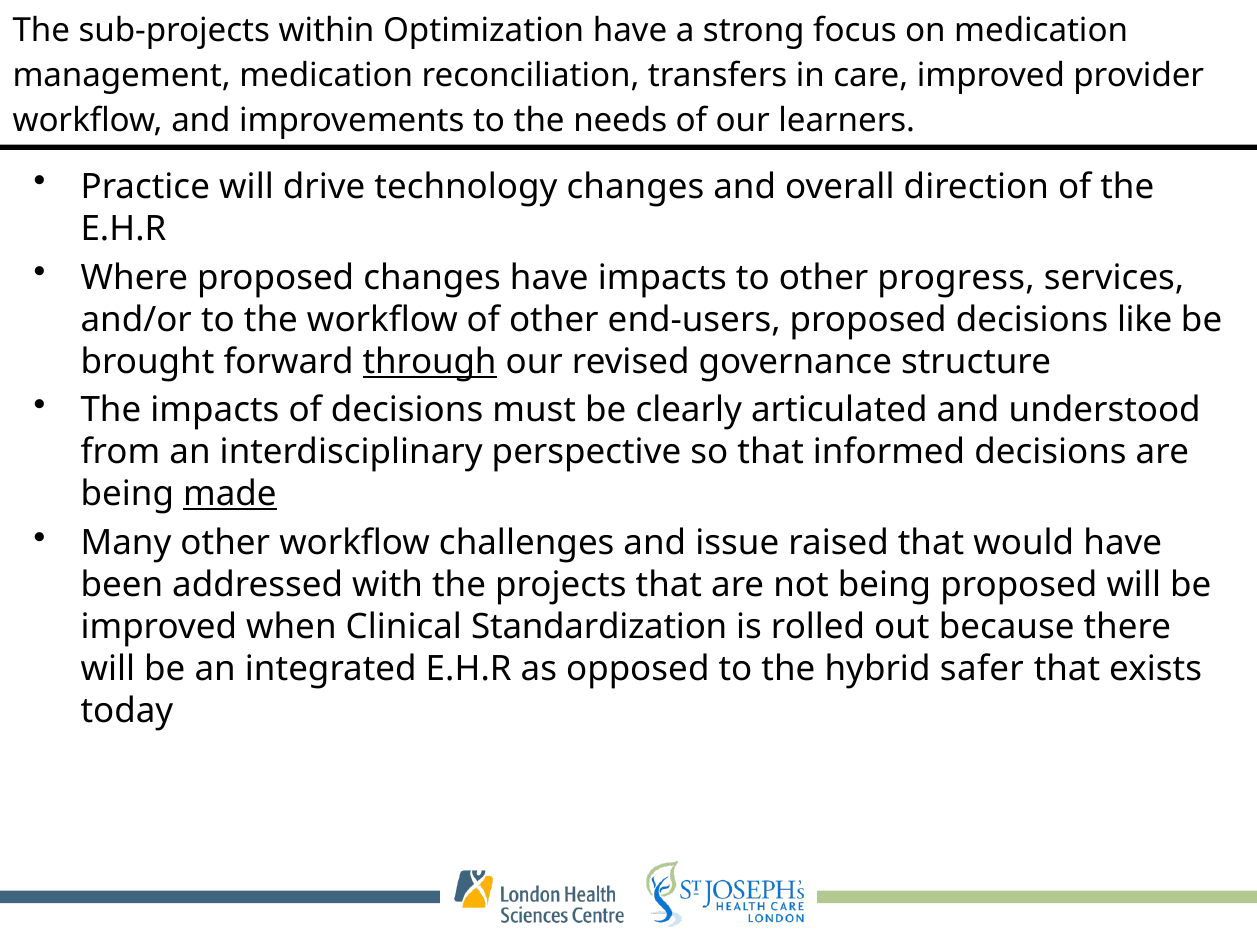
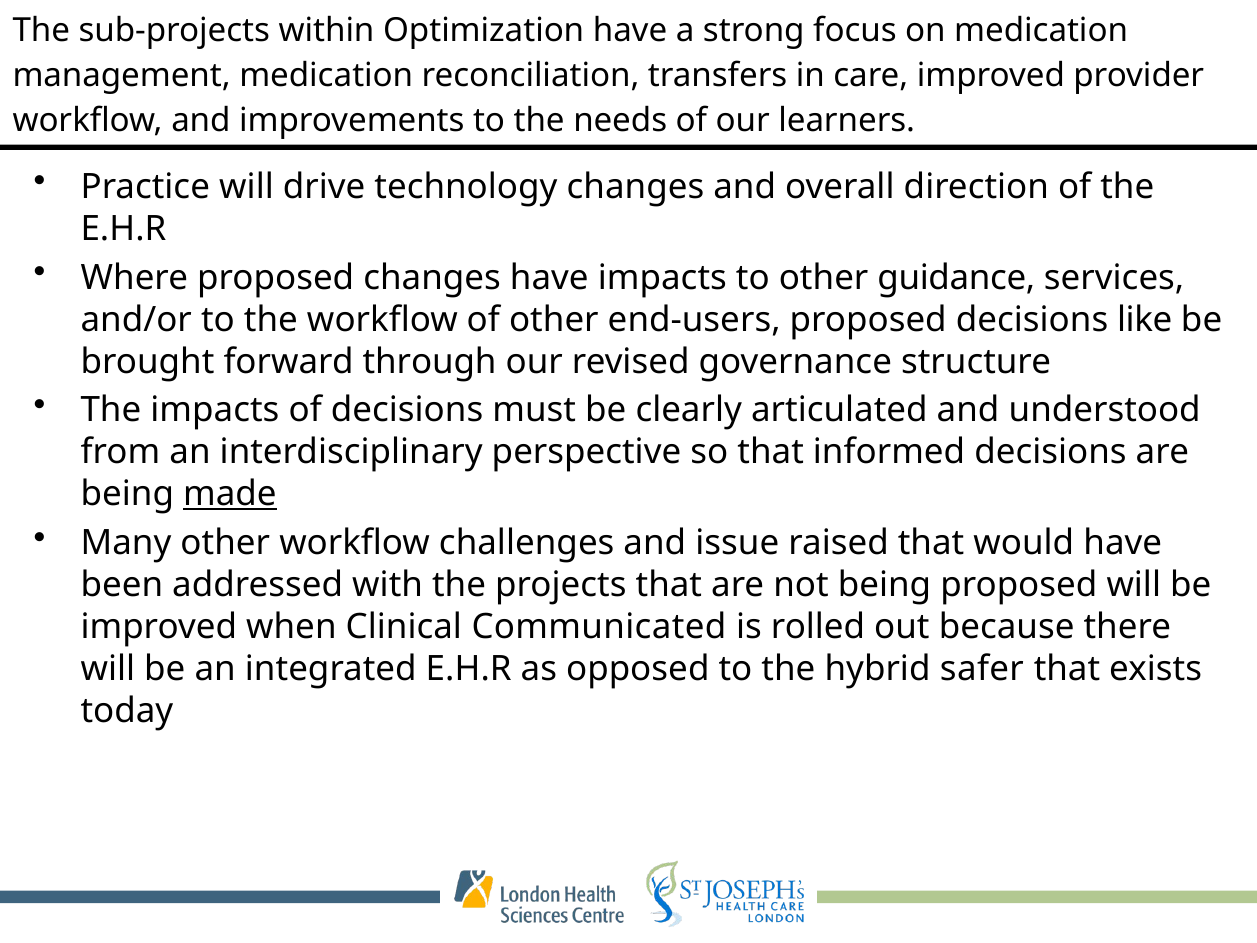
progress: progress -> guidance (956, 278)
through underline: present -> none (430, 361)
Standardization: Standardization -> Communicated (599, 627)
